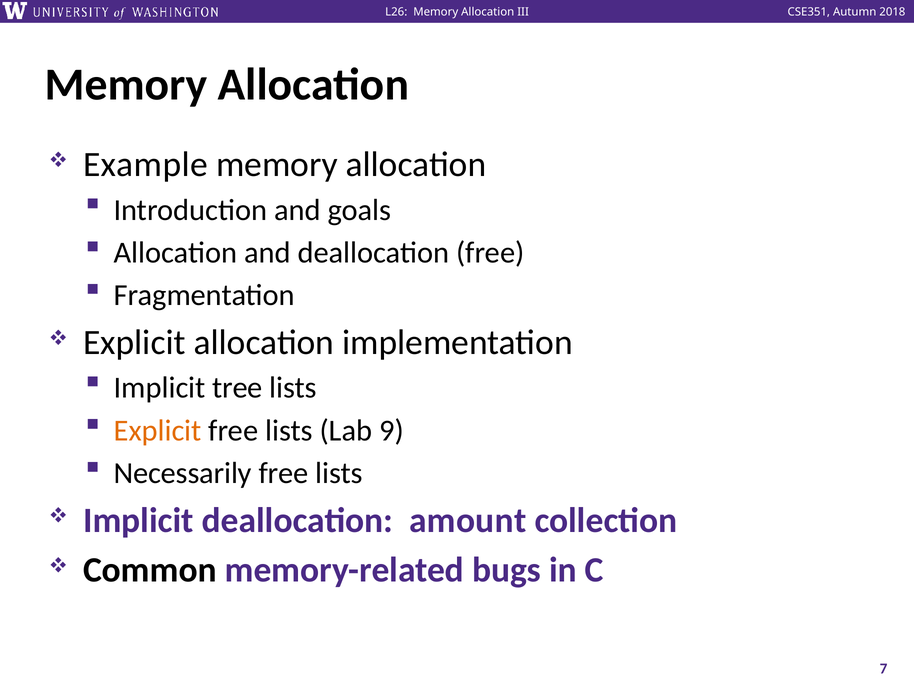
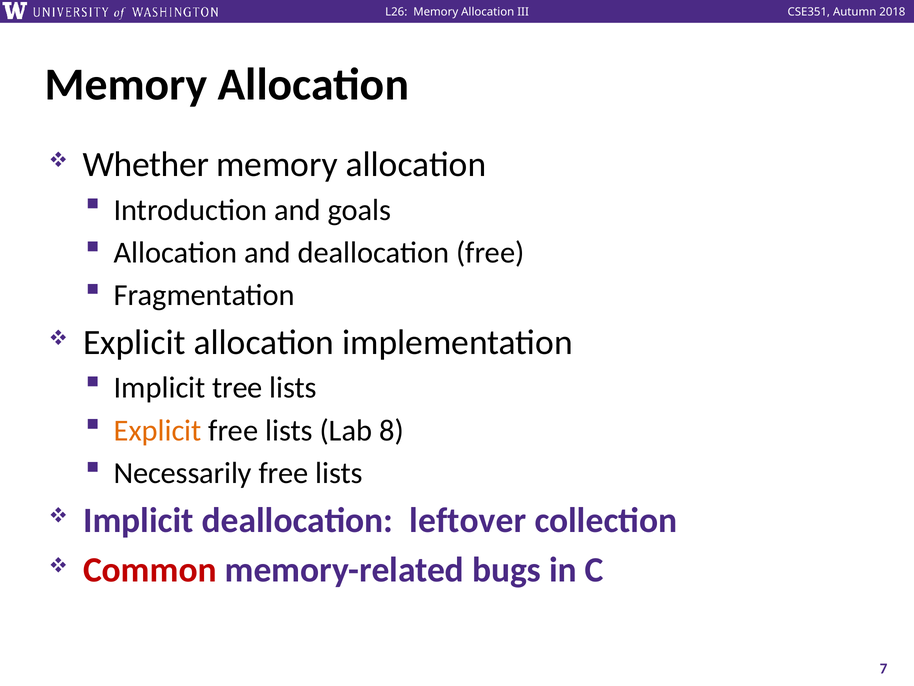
Example: Example -> Whether (146, 165)
9: 9 -> 8 (391, 430)
amount: amount -> leftover (468, 520)
Common colour: black -> red (150, 570)
